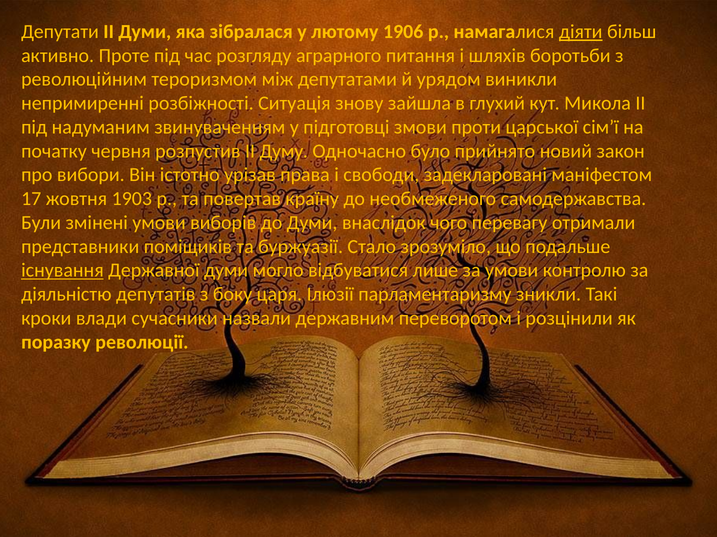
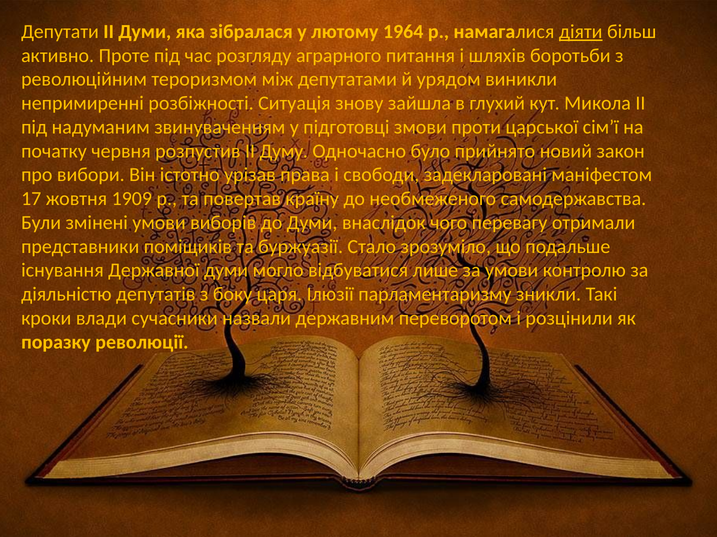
1906: 1906 -> 1964 (403, 32)
1903: 1903 -> 1909 (132, 199)
існування underline: present -> none (62, 271)
